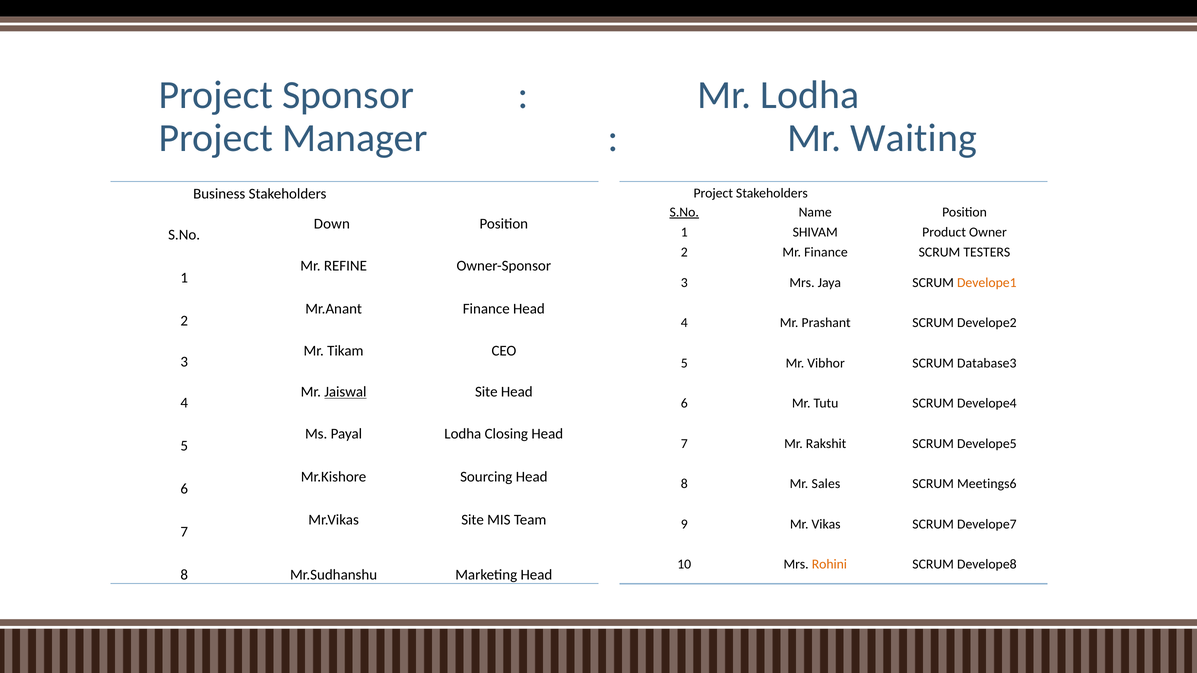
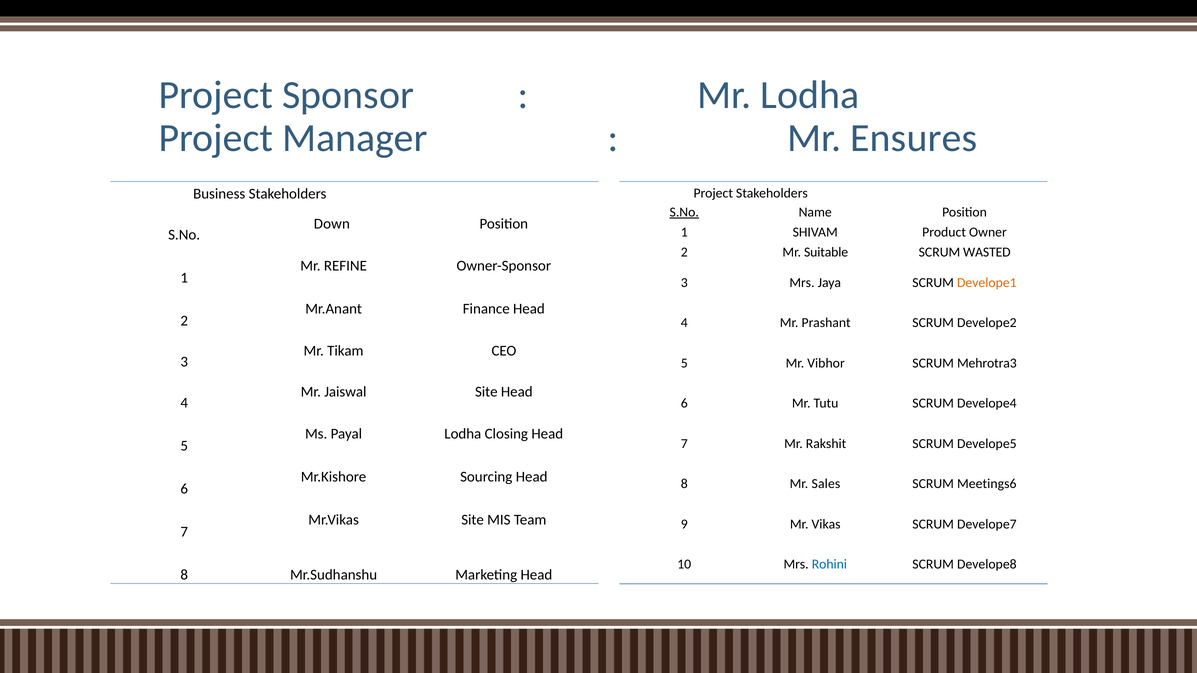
Waiting: Waiting -> Ensures (914, 138)
Mr Finance: Finance -> Suitable (826, 253)
TESTERS: TESTERS -> WASTED (987, 253)
Database3: Database3 -> Mehrotra3 (987, 363)
Jaiswal underline: present -> none (345, 392)
Rohini colour: orange -> blue (829, 565)
